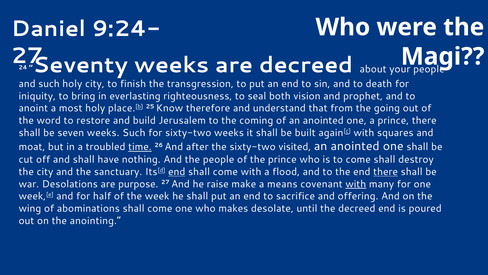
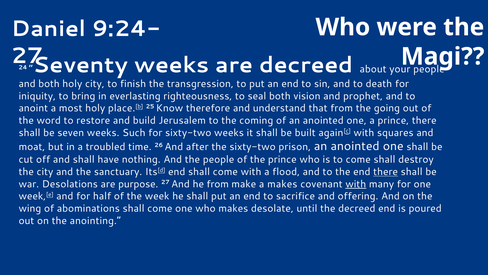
and such: such -> both (49, 84)
time underline: present -> none (140, 147)
visited: visited -> prison (295, 147)
end underline: present -> none (177, 171)
he raise: raise -> from (218, 184)
a means: means -> makes (282, 184)
